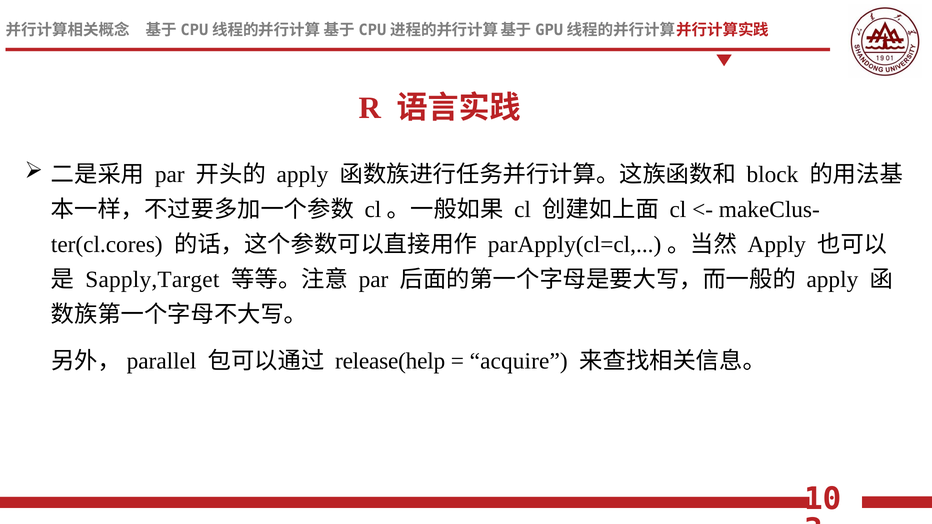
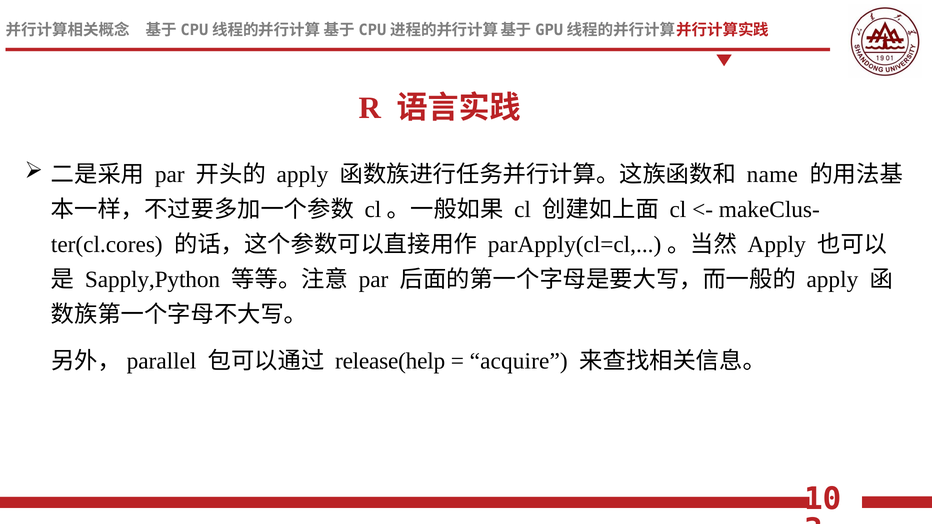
block: block -> name (772, 175)
Sapply,Target: Sapply,Target -> Sapply,Python (153, 280)
